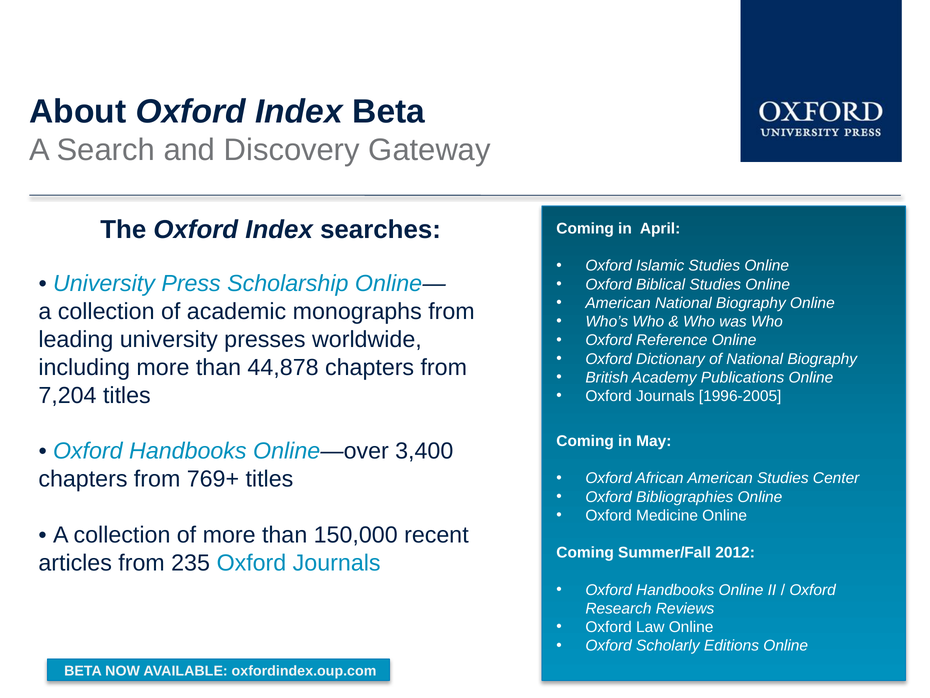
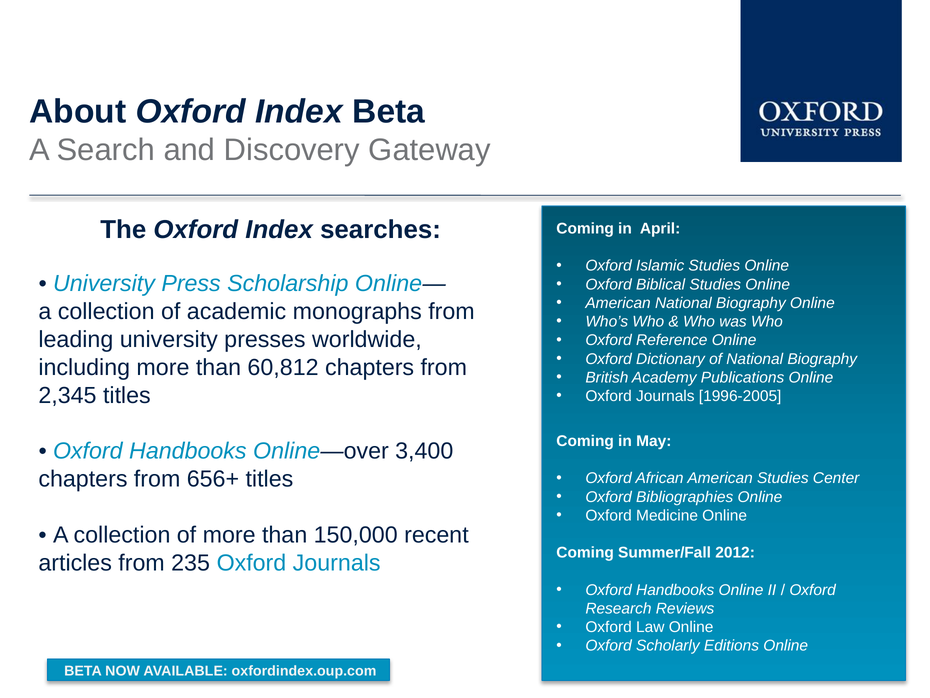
44,878: 44,878 -> 60,812 (283, 367)
7,204: 7,204 -> 2,345 (67, 395)
769+: 769+ -> 656+ (213, 479)
